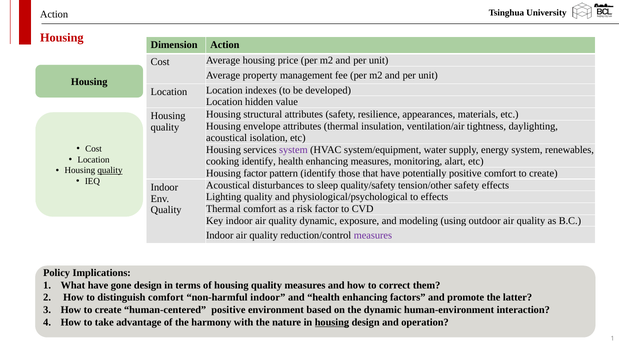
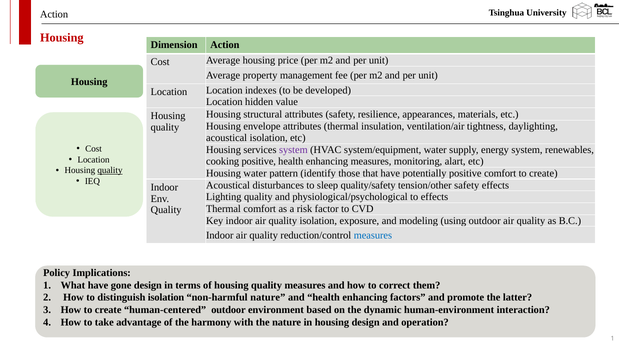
cooking identify: identify -> positive (259, 162)
Housing factor: factor -> water (255, 173)
quality dynamic: dynamic -> isolation (318, 221)
measures colour: purple -> blue (373, 235)
distinguish comfort: comfort -> isolation (166, 298)
non-harmful indoor: indoor -> nature (268, 298)
human-centered positive: positive -> outdoor (228, 310)
housing underline: present -> none (332, 322)
